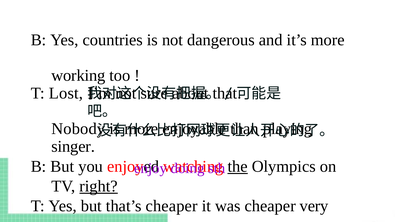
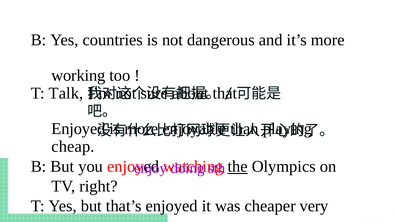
Lost: Lost -> Talk (66, 93)
Nobody: Nobody -> Enjoyed (78, 129)
singer: singer -> cheap (73, 147)
right underline: present -> none (99, 186)
that’s cheaper: cheaper -> enjoyed (172, 206)
